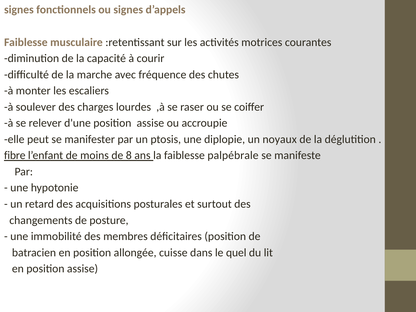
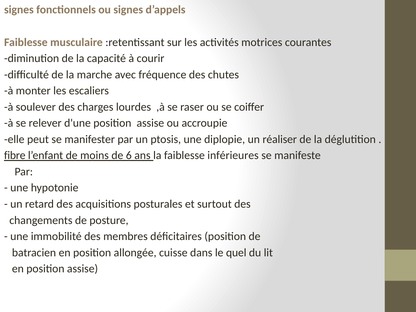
noyaux: noyaux -> réaliser (280, 139)
8: 8 -> 6 (129, 155)
palpébrale: palpébrale -> inférieures (233, 155)
